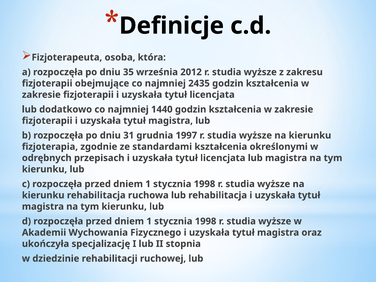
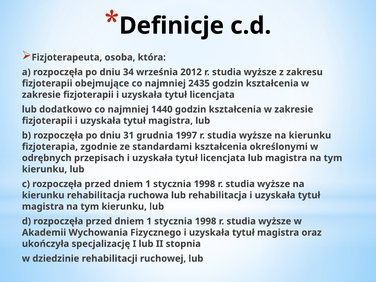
35: 35 -> 34 (128, 72)
